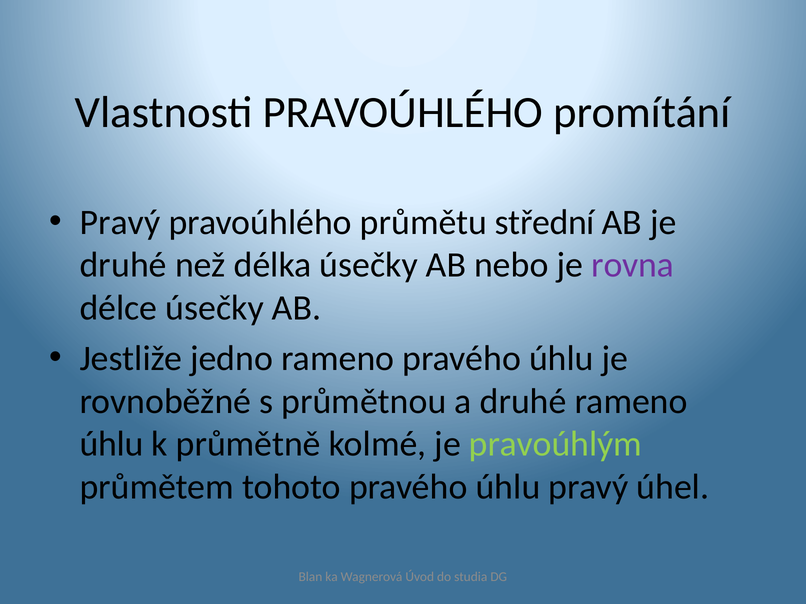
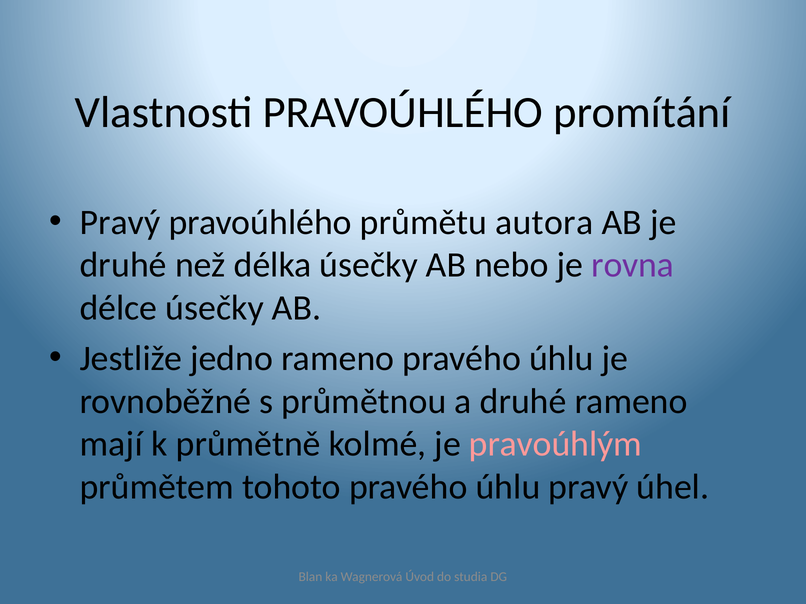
střední: střední -> autora (544, 222)
úhlu: úhlu -> mají (111, 445)
pravoúhlým colour: light green -> pink (555, 445)
